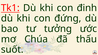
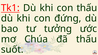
con đinh: đinh -> thấu (87, 8)
